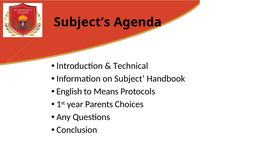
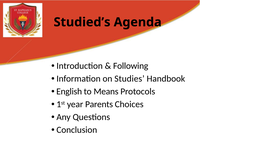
Subject’s: Subject’s -> Studied’s (82, 22)
Technical: Technical -> Following (131, 66)
Subject: Subject -> Studies (129, 79)
